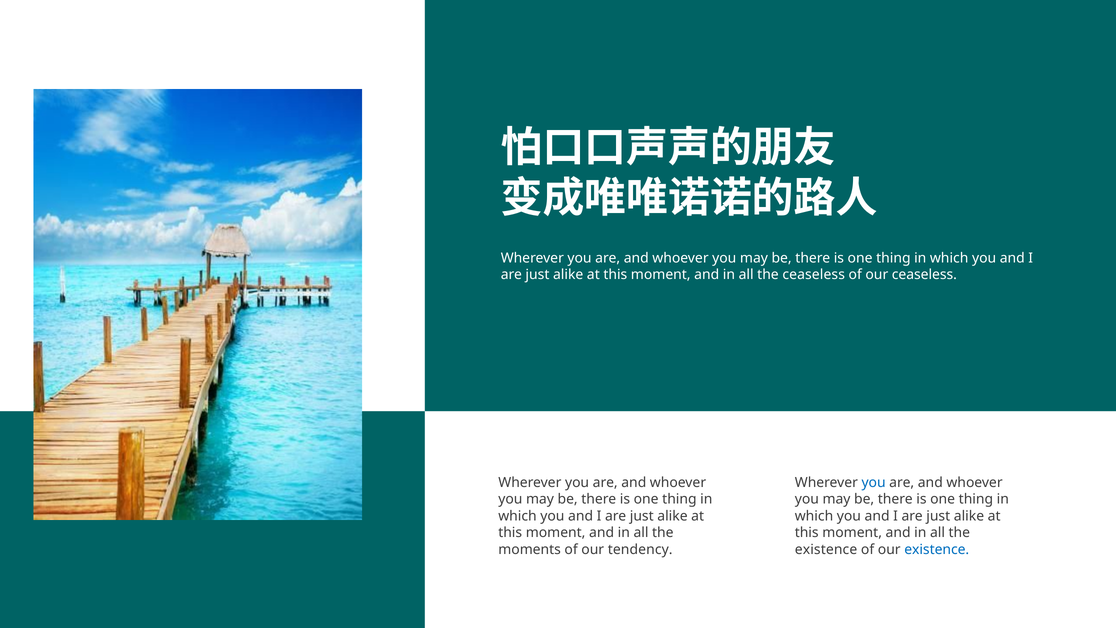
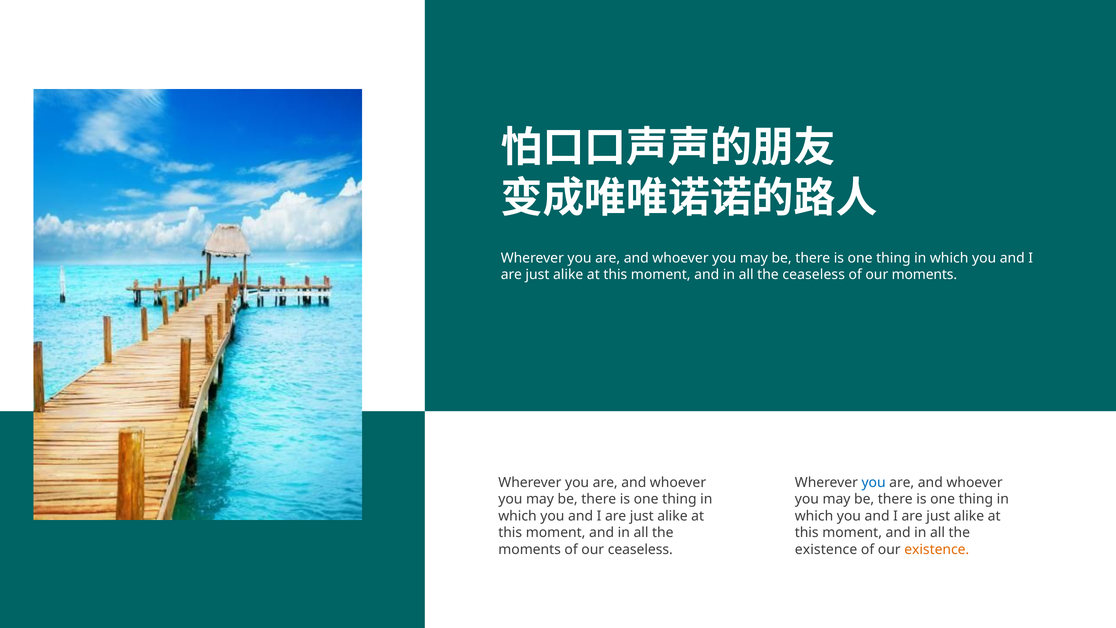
our ceaseless: ceaseless -> moments (924, 275)
our tendency: tendency -> ceaseless (640, 549)
existence colour: blue -> orange (937, 549)
